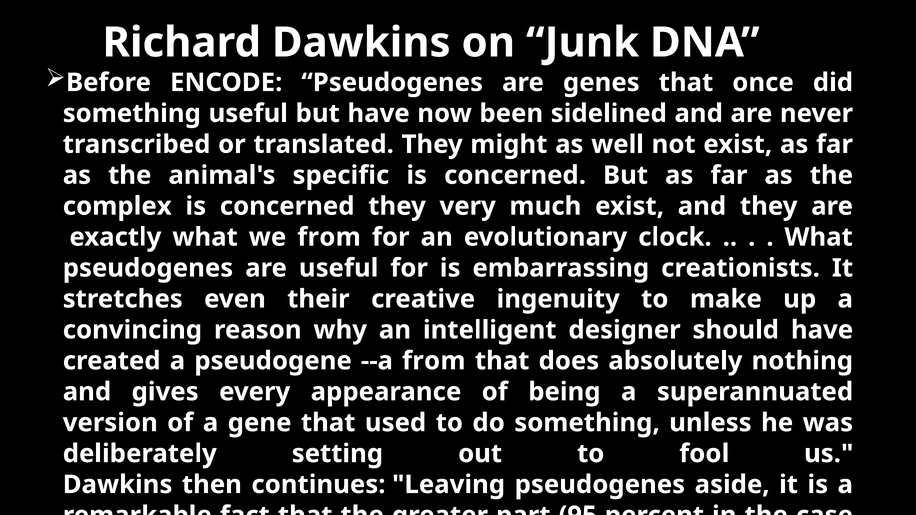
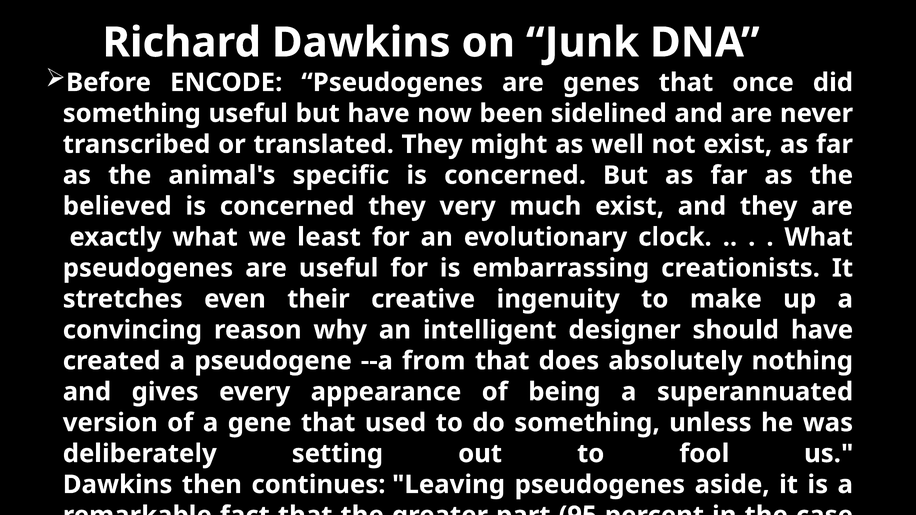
complex: complex -> believed (117, 206)
we from: from -> least (329, 237)
